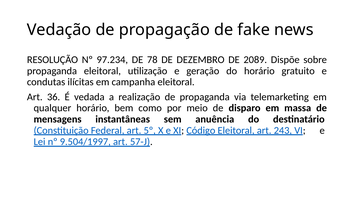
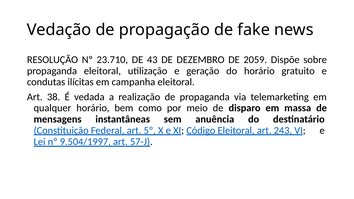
97.234: 97.234 -> 23.710 (112, 60)
78: 78 -> 43 (152, 60)
2089: 2089 -> 2059 (255, 60)
36: 36 -> 38 (54, 97)
